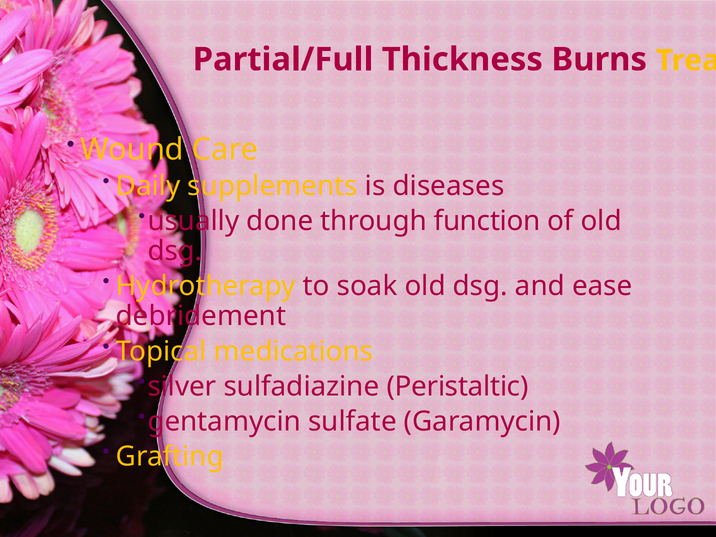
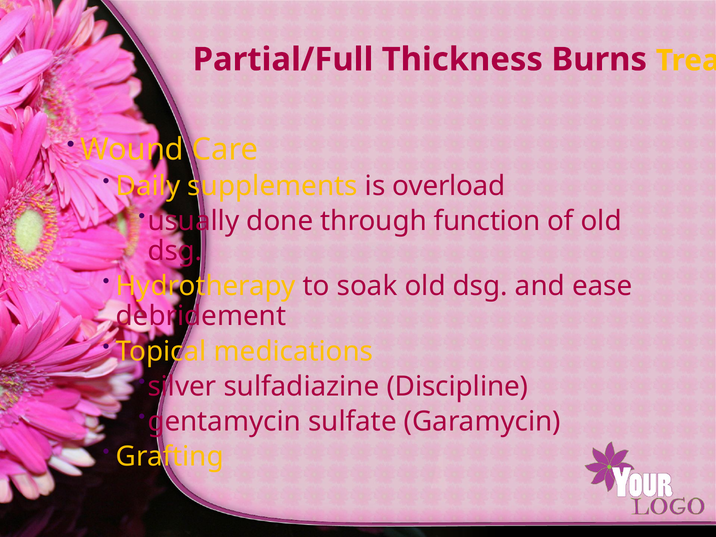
diseases: diseases -> overload (449, 186)
Peristaltic: Peristaltic -> Discipline (457, 386)
